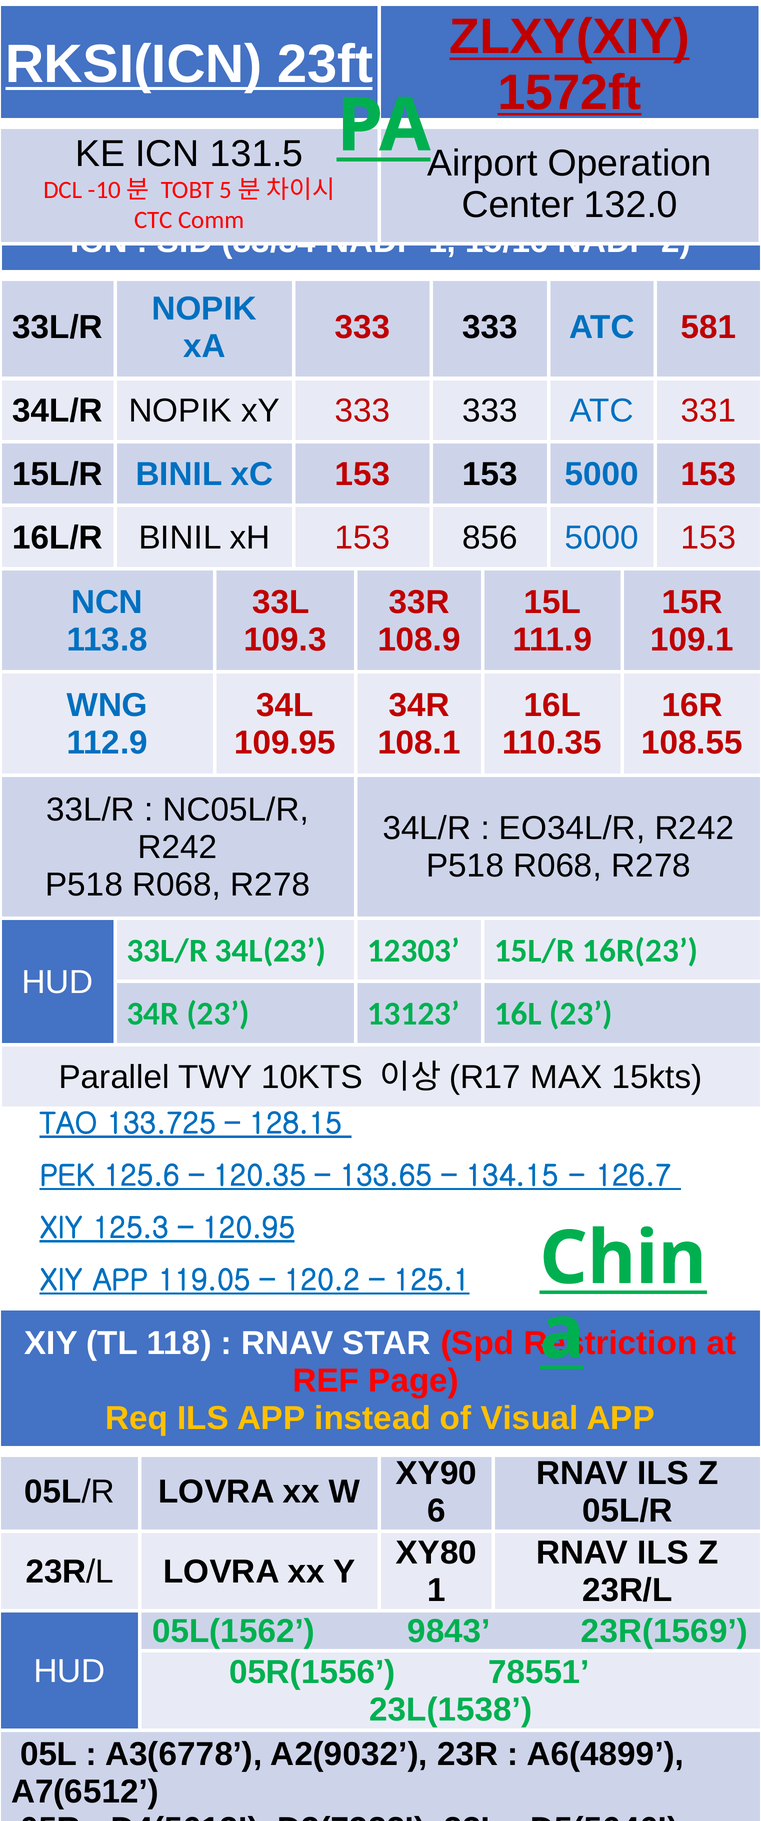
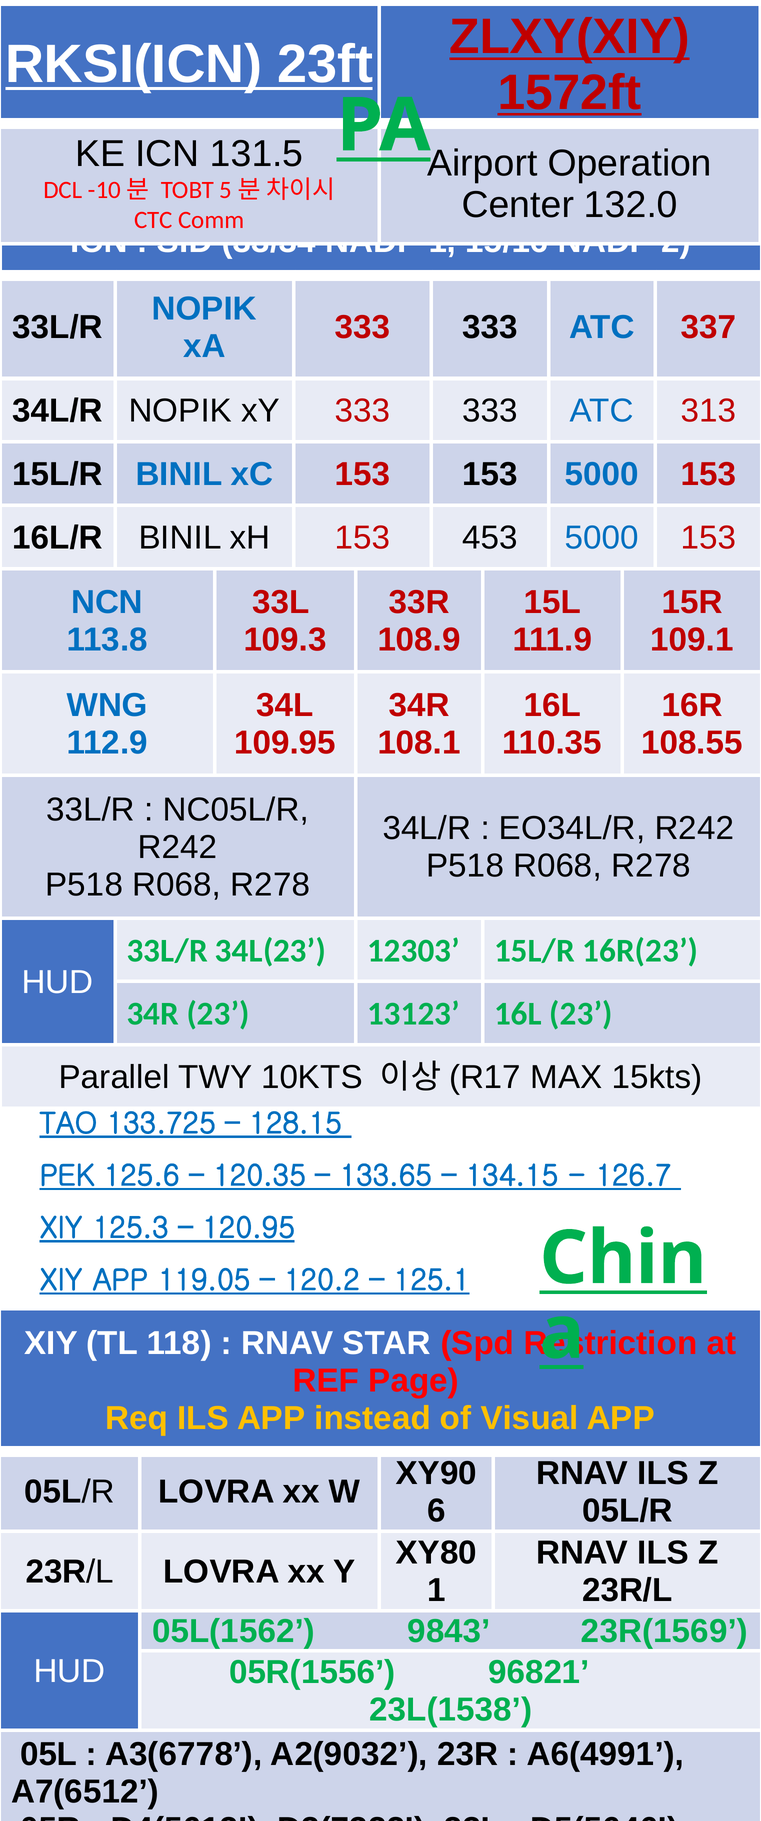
581: 581 -> 337 (709, 327)
331: 331 -> 313 (709, 411)
856: 856 -> 453 (490, 538)
78551: 78551 -> 96821 (539, 1672)
A6(4899: A6(4899 -> A6(4991 (605, 1754)
